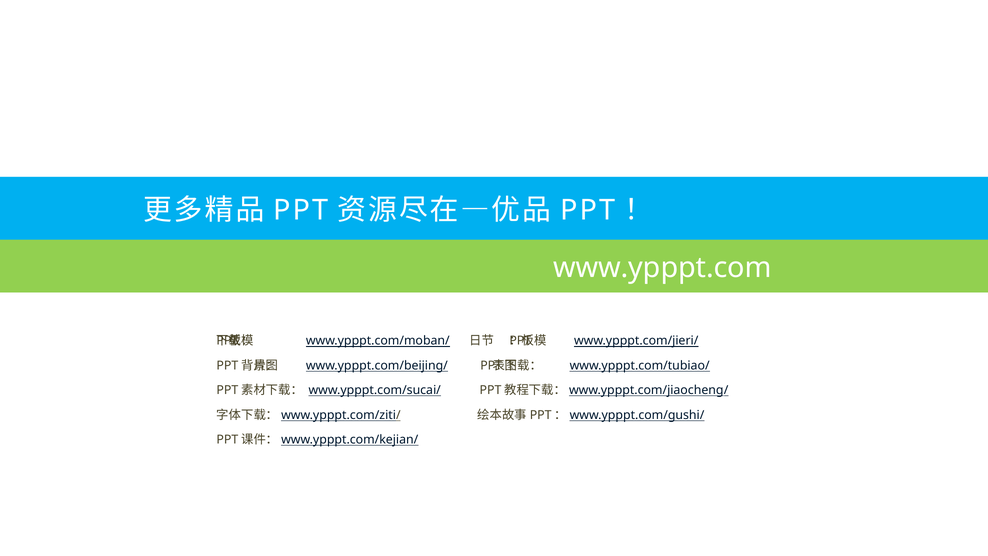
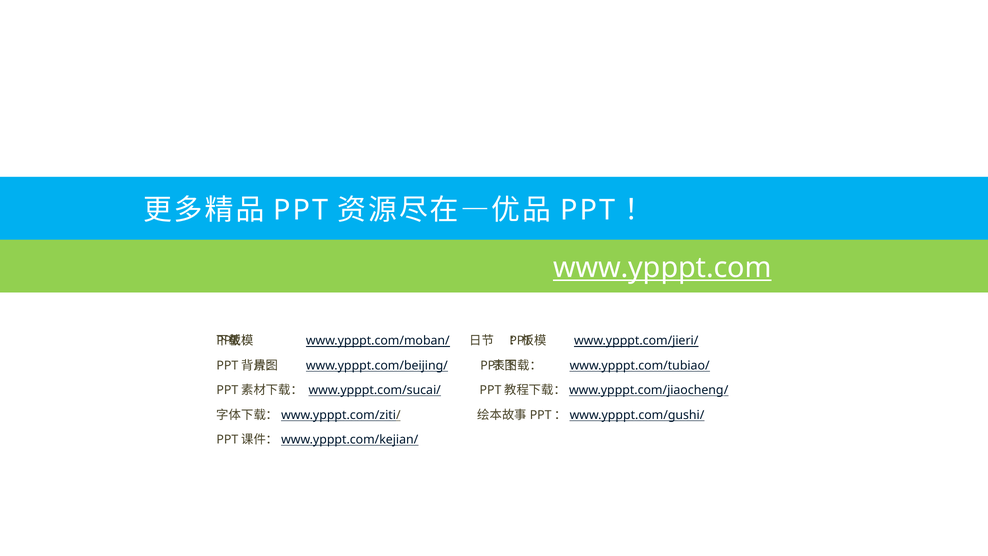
www.ypppt.com underline: none -> present (662, 268)
